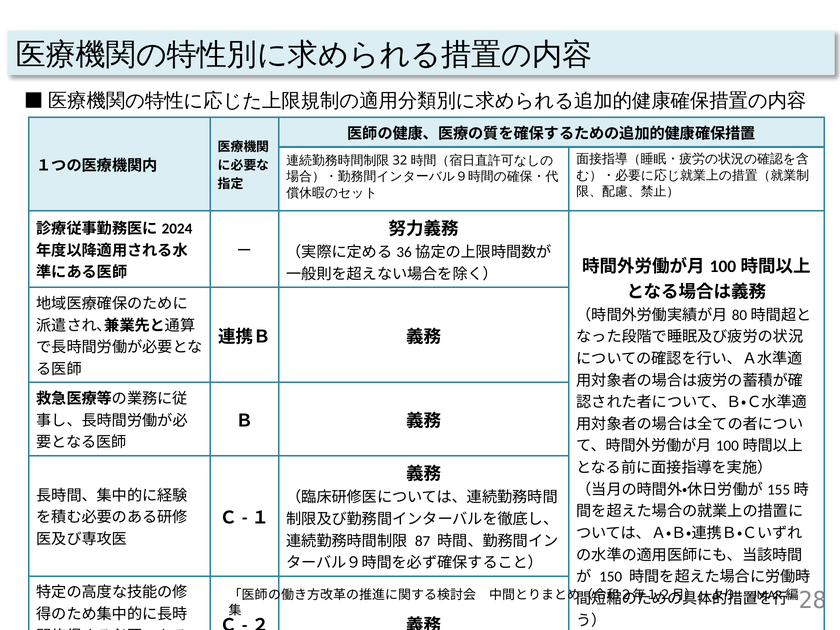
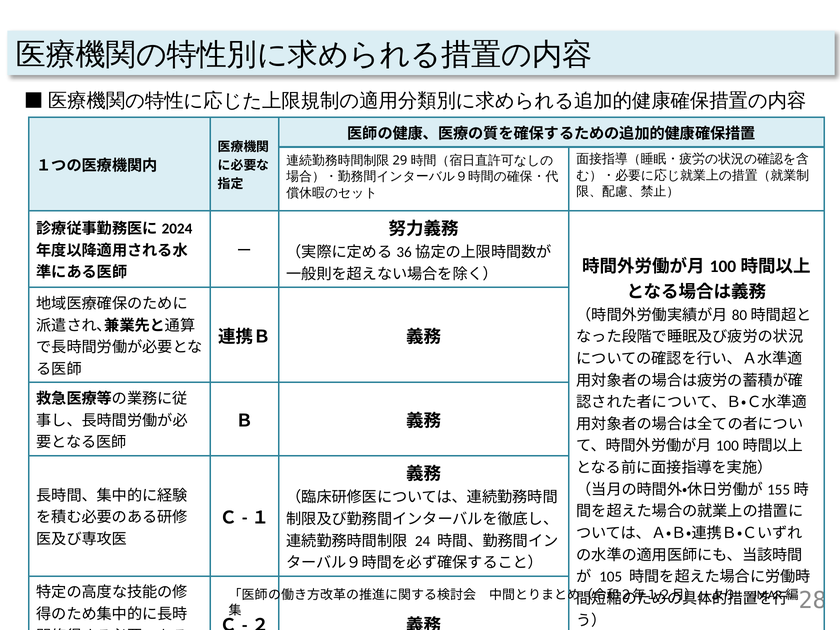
32: 32 -> 29 (400, 160)
87: 87 -> 24 (423, 541)
150: 150 -> 105 (611, 577)
